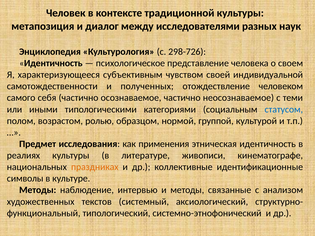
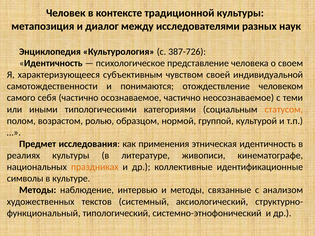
298-726: 298-726 -> 387-726 (187, 52)
полученных: полученных -> понимаются (147, 86)
статусом colour: blue -> orange (284, 109)
